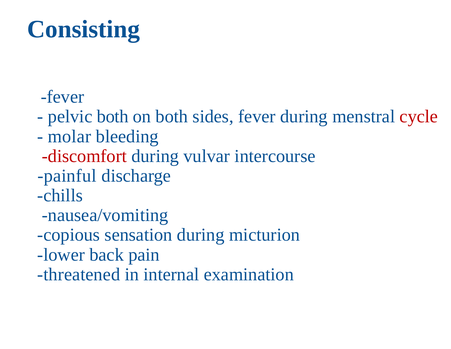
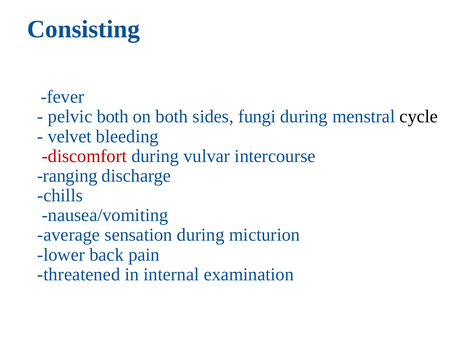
sides fever: fever -> fungi (257, 116)
cycle colour: red -> black (419, 116)
molar: molar -> velvet (70, 136)
painful: painful -> ranging (67, 176)
copious: copious -> average (69, 235)
